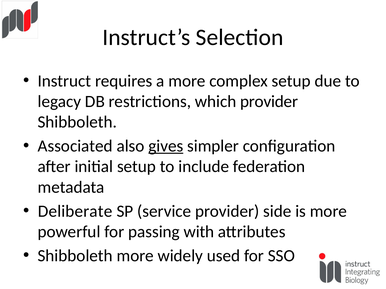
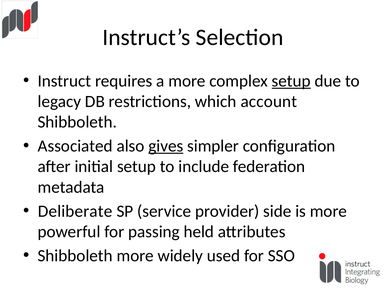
setup underline: none -> present (291, 81)
which provider: provider -> account (269, 102)
with: with -> held (199, 232)
